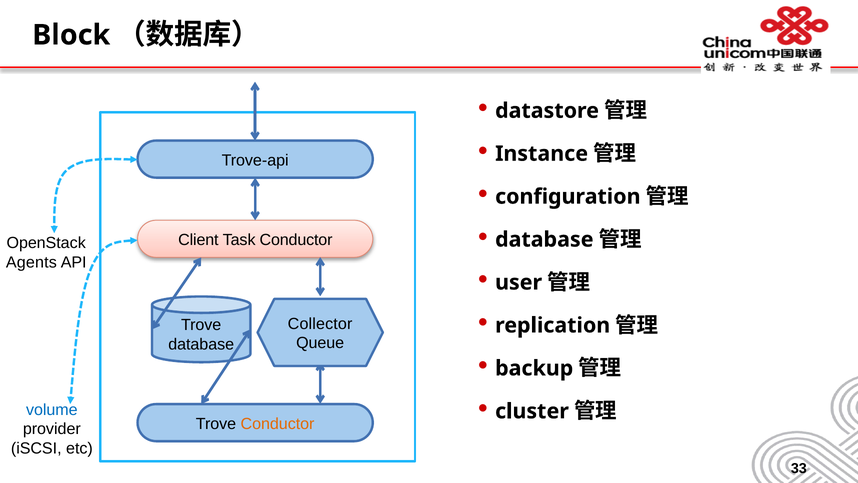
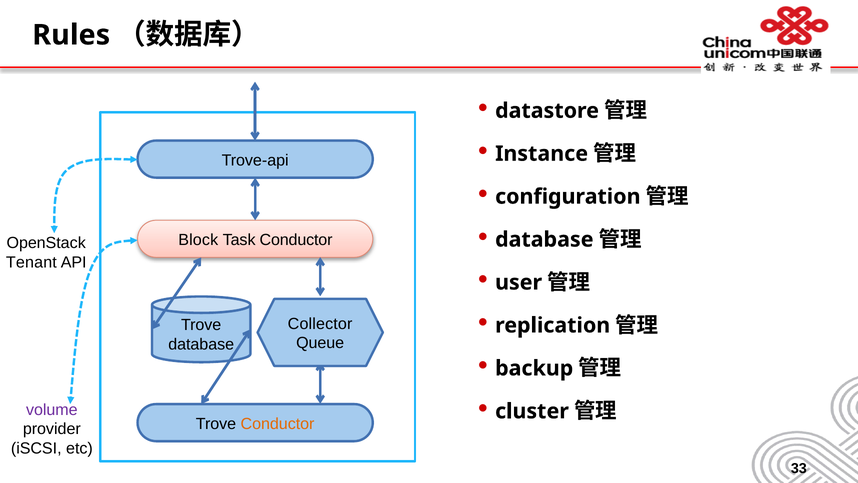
Block: Block -> Rules (71, 35)
Client: Client -> Block (198, 240)
Agents: Agents -> Tenant (31, 262)
volume colour: blue -> purple (52, 409)
